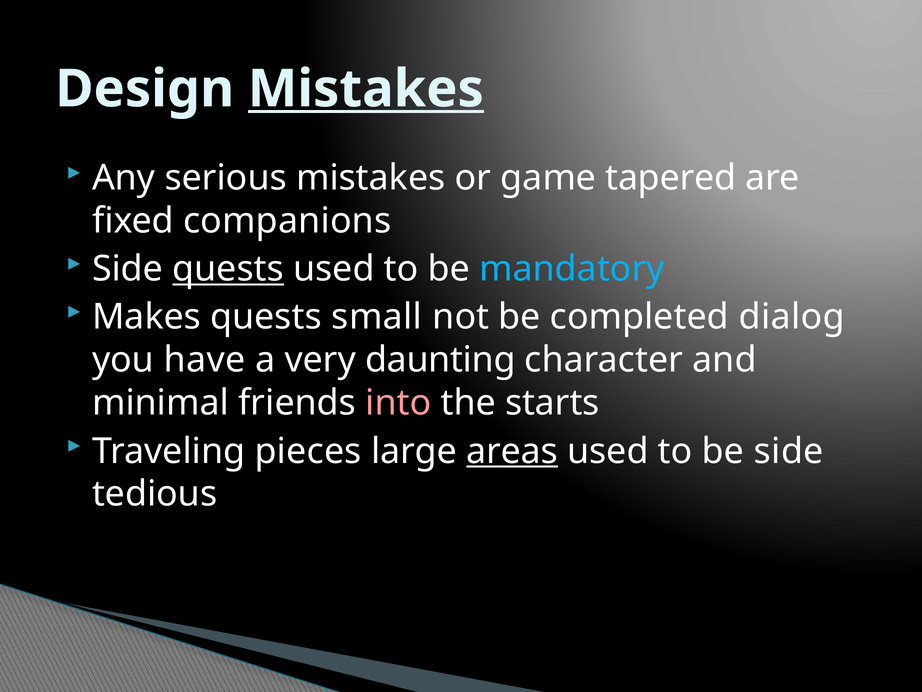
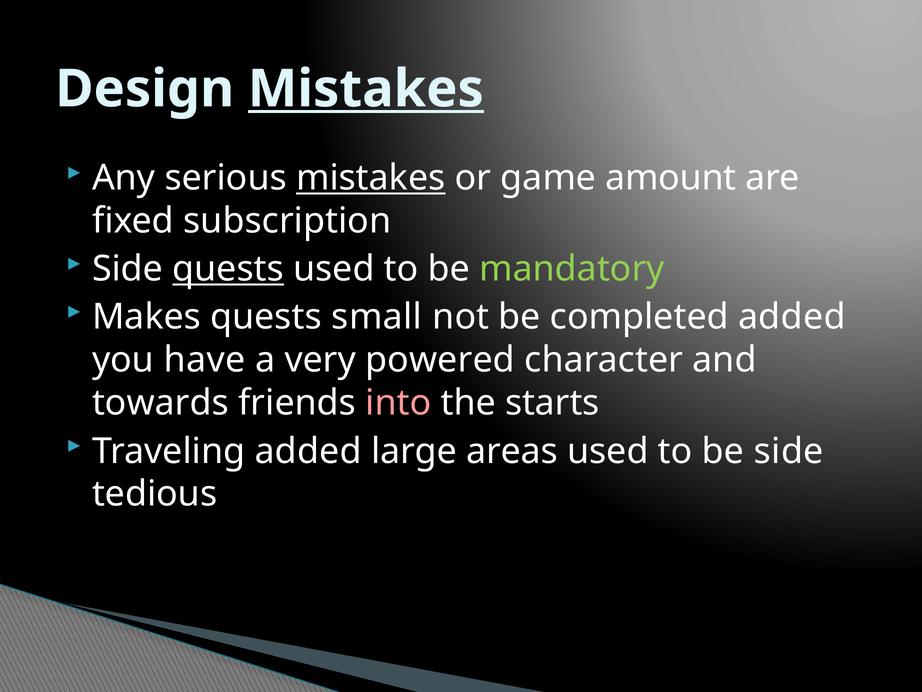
mistakes underline: none -> present (371, 178)
tapered: tapered -> amount (671, 178)
companions: companions -> subscription (287, 221)
mandatory colour: light blue -> light green (572, 269)
completed dialog: dialog -> added (792, 317)
daunting: daunting -> powered (440, 360)
minimal: minimal -> towards (161, 403)
Traveling pieces: pieces -> added (308, 451)
areas underline: present -> none (512, 451)
